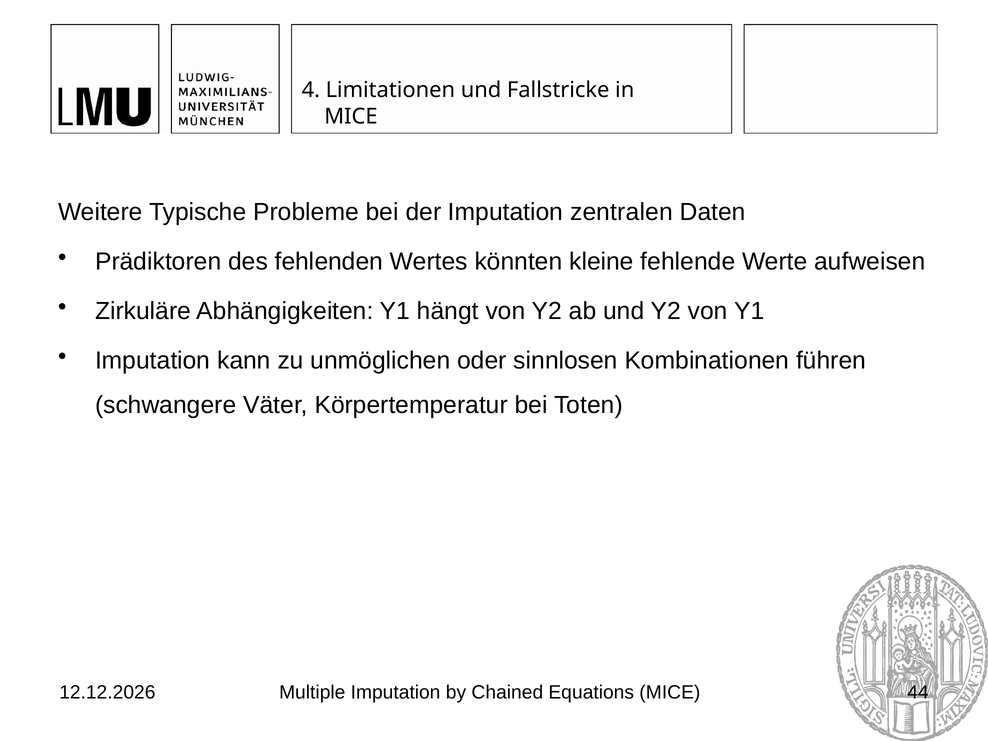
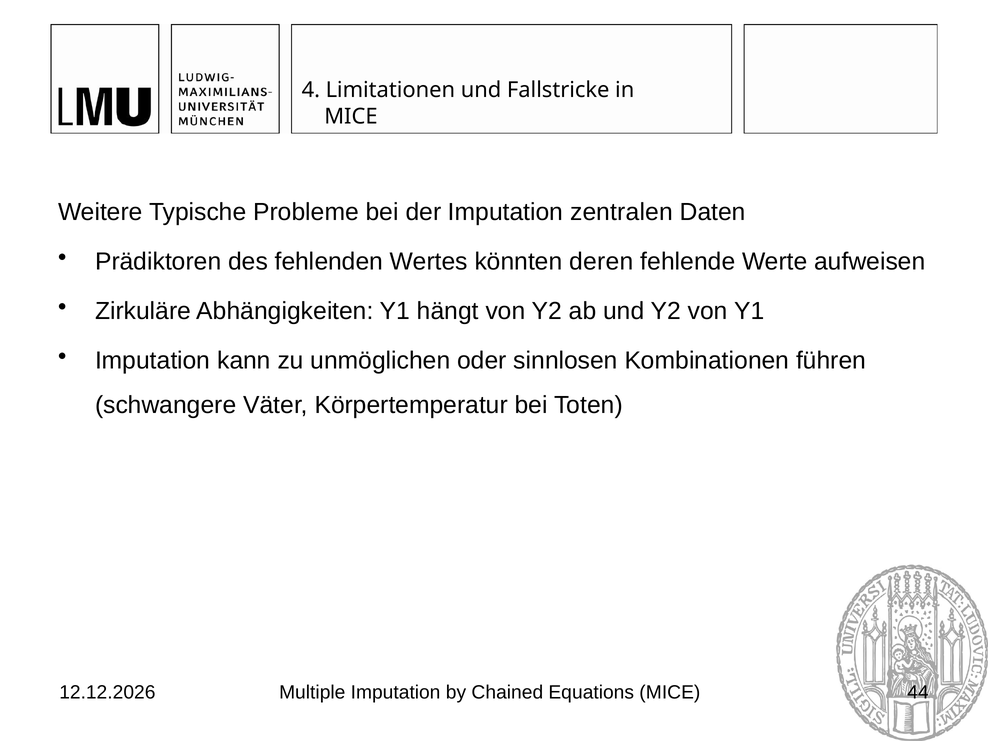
kleine: kleine -> deren (601, 262)
